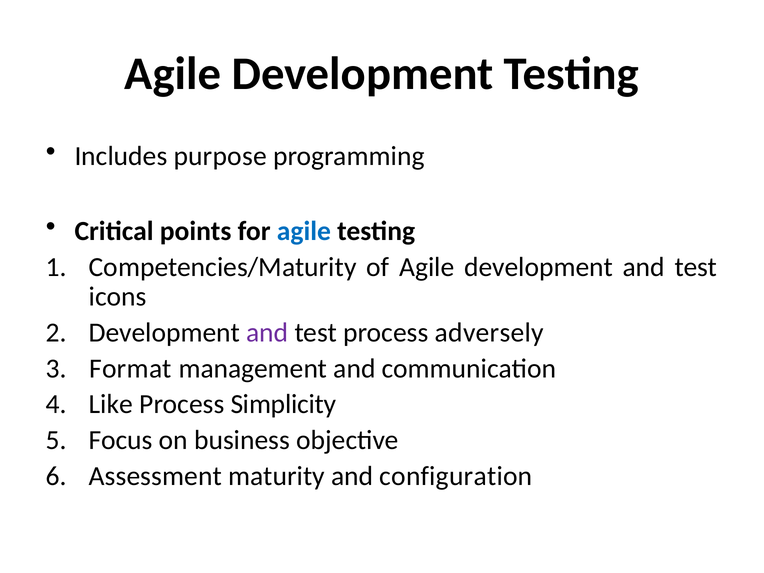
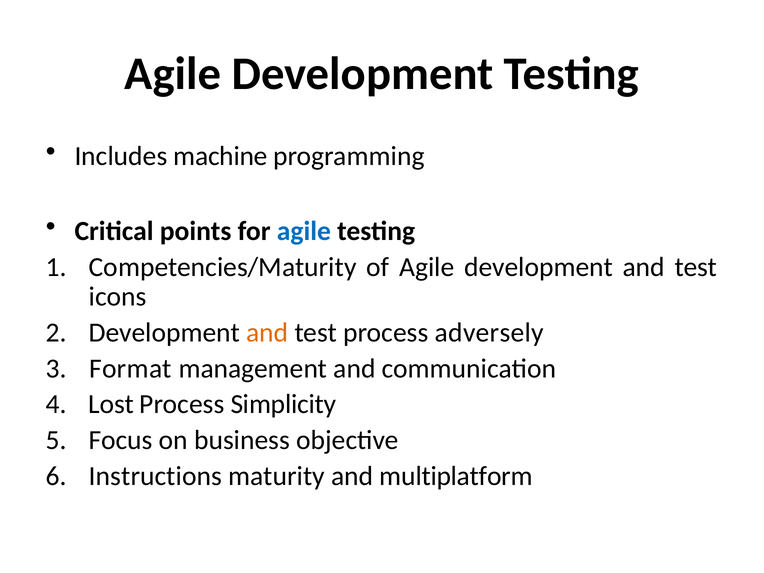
purpose: purpose -> machine (220, 156)
and colour: purple -> orange (267, 333)
Like: Like -> Lost (111, 404)
Assessment: Assessment -> Instructions (155, 476)
configuration: configuration -> multiplatform (456, 476)
